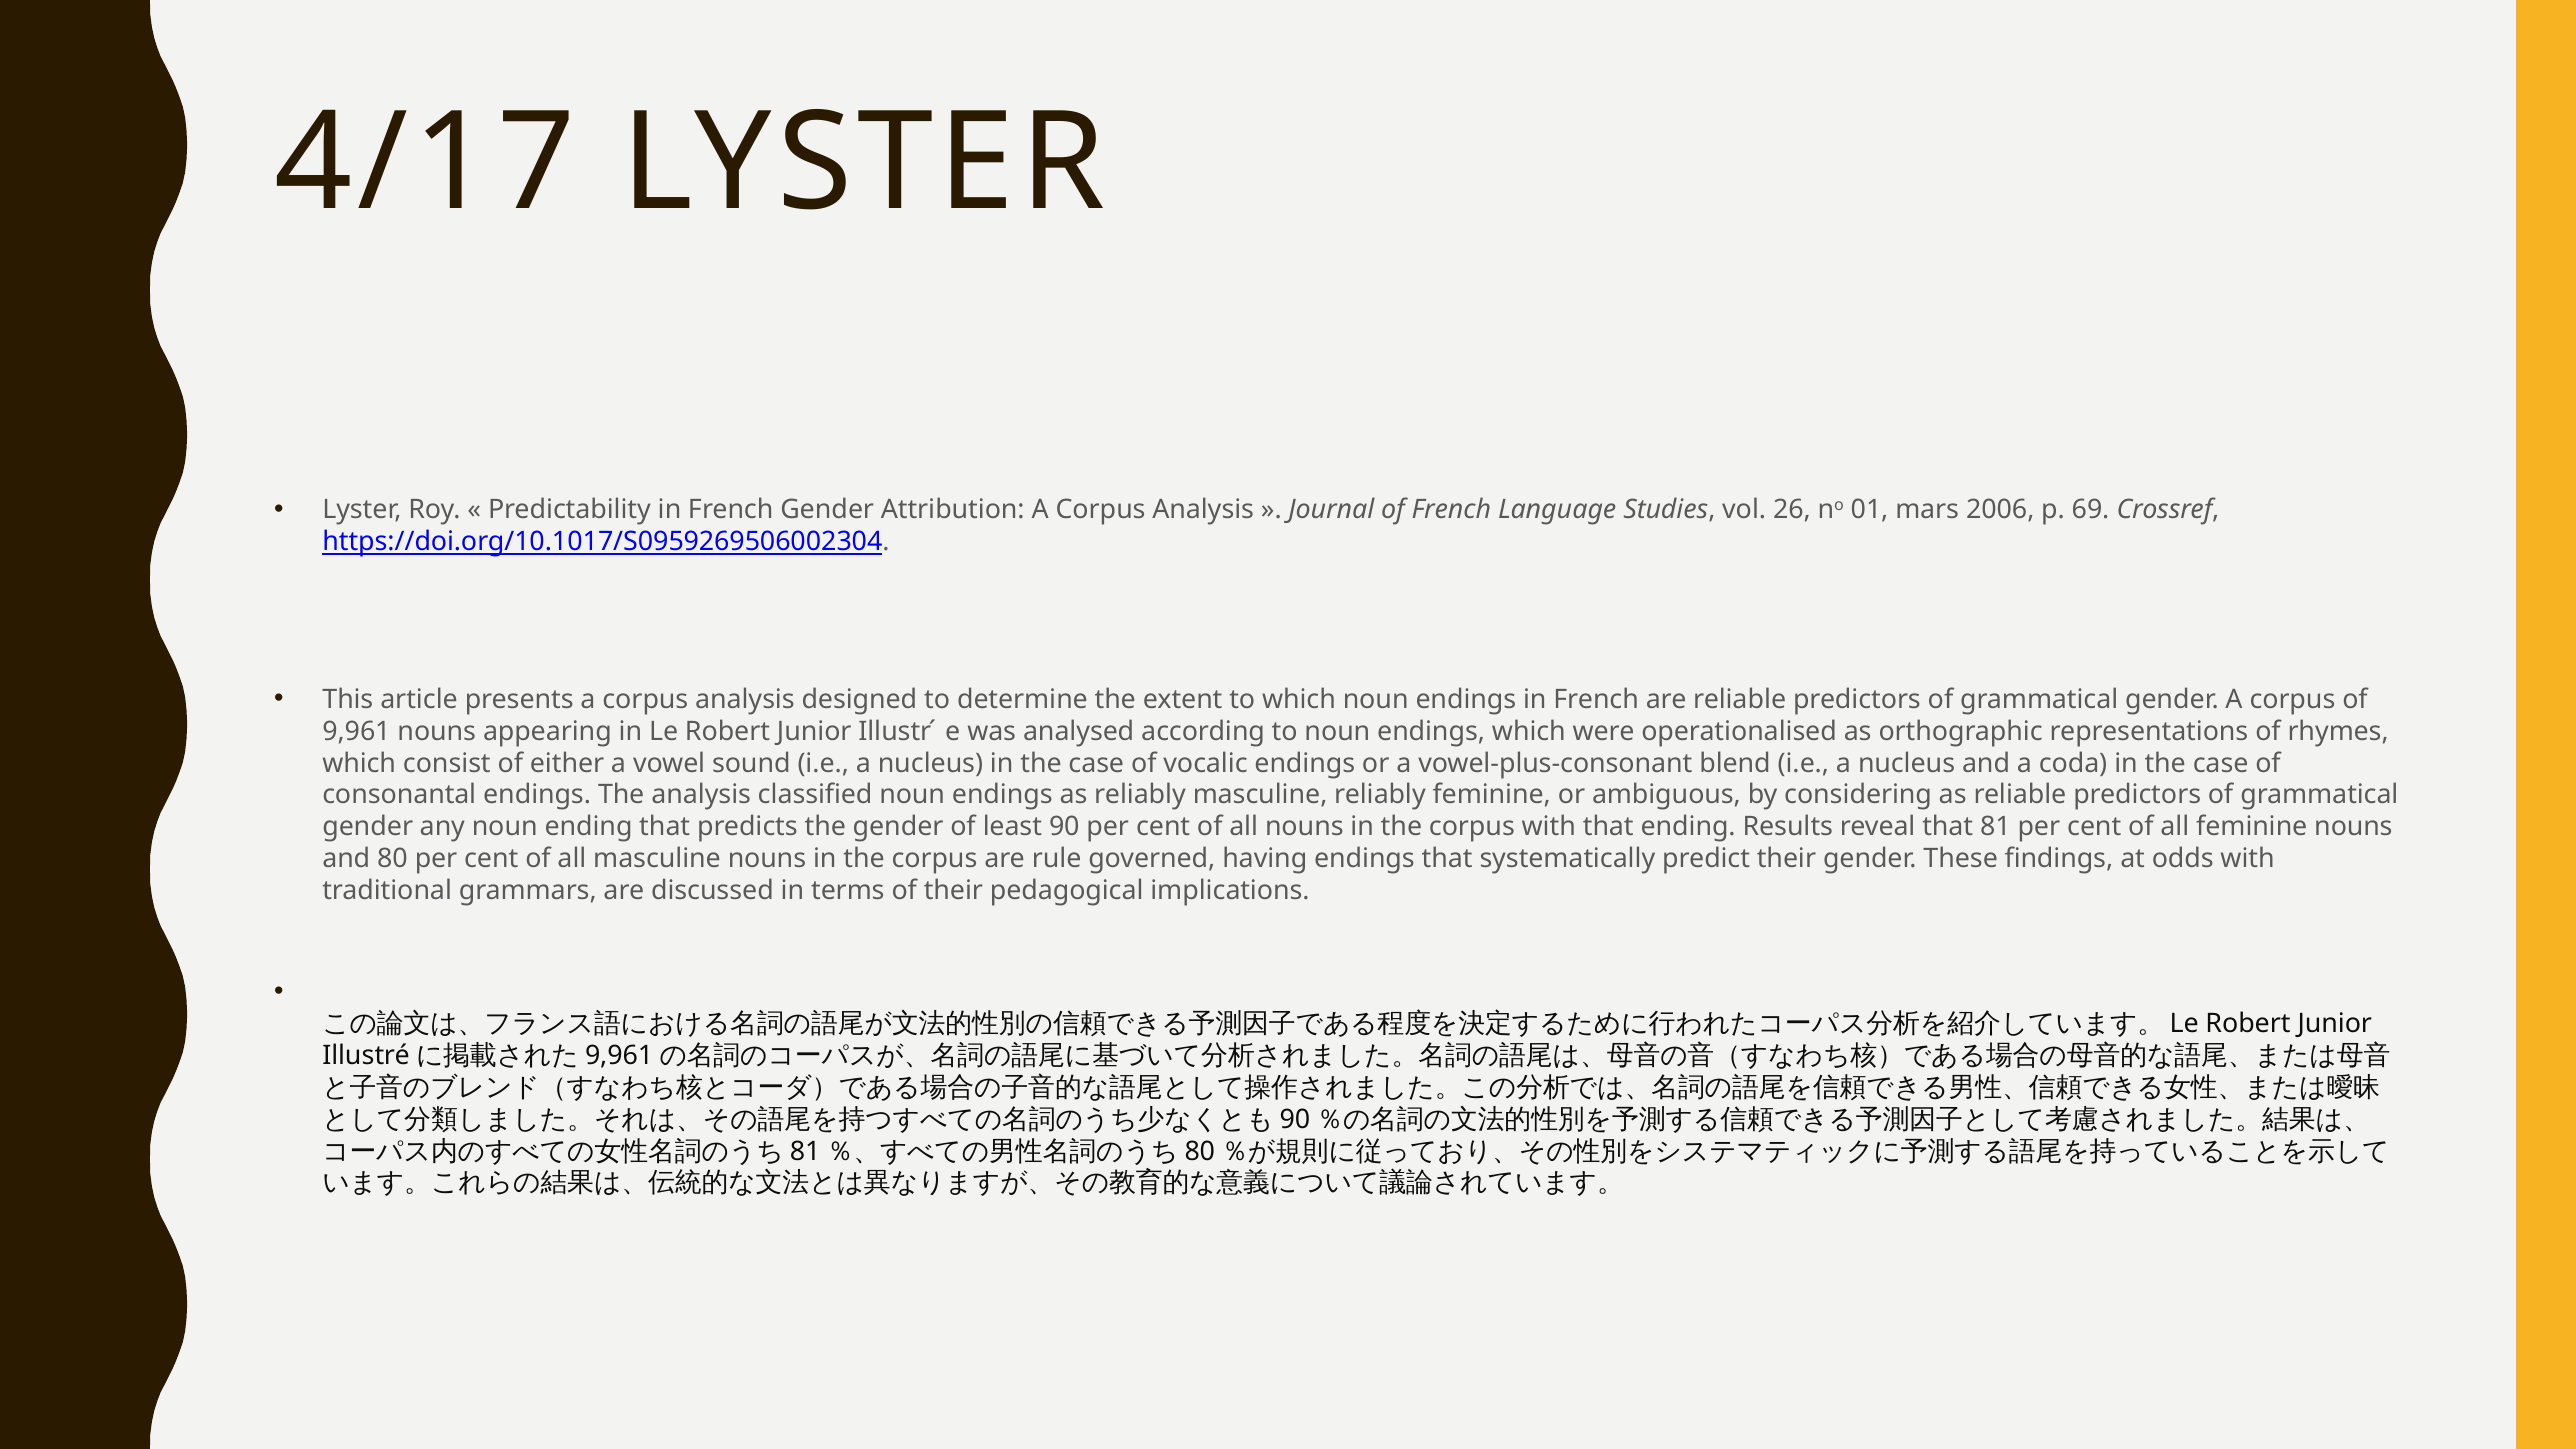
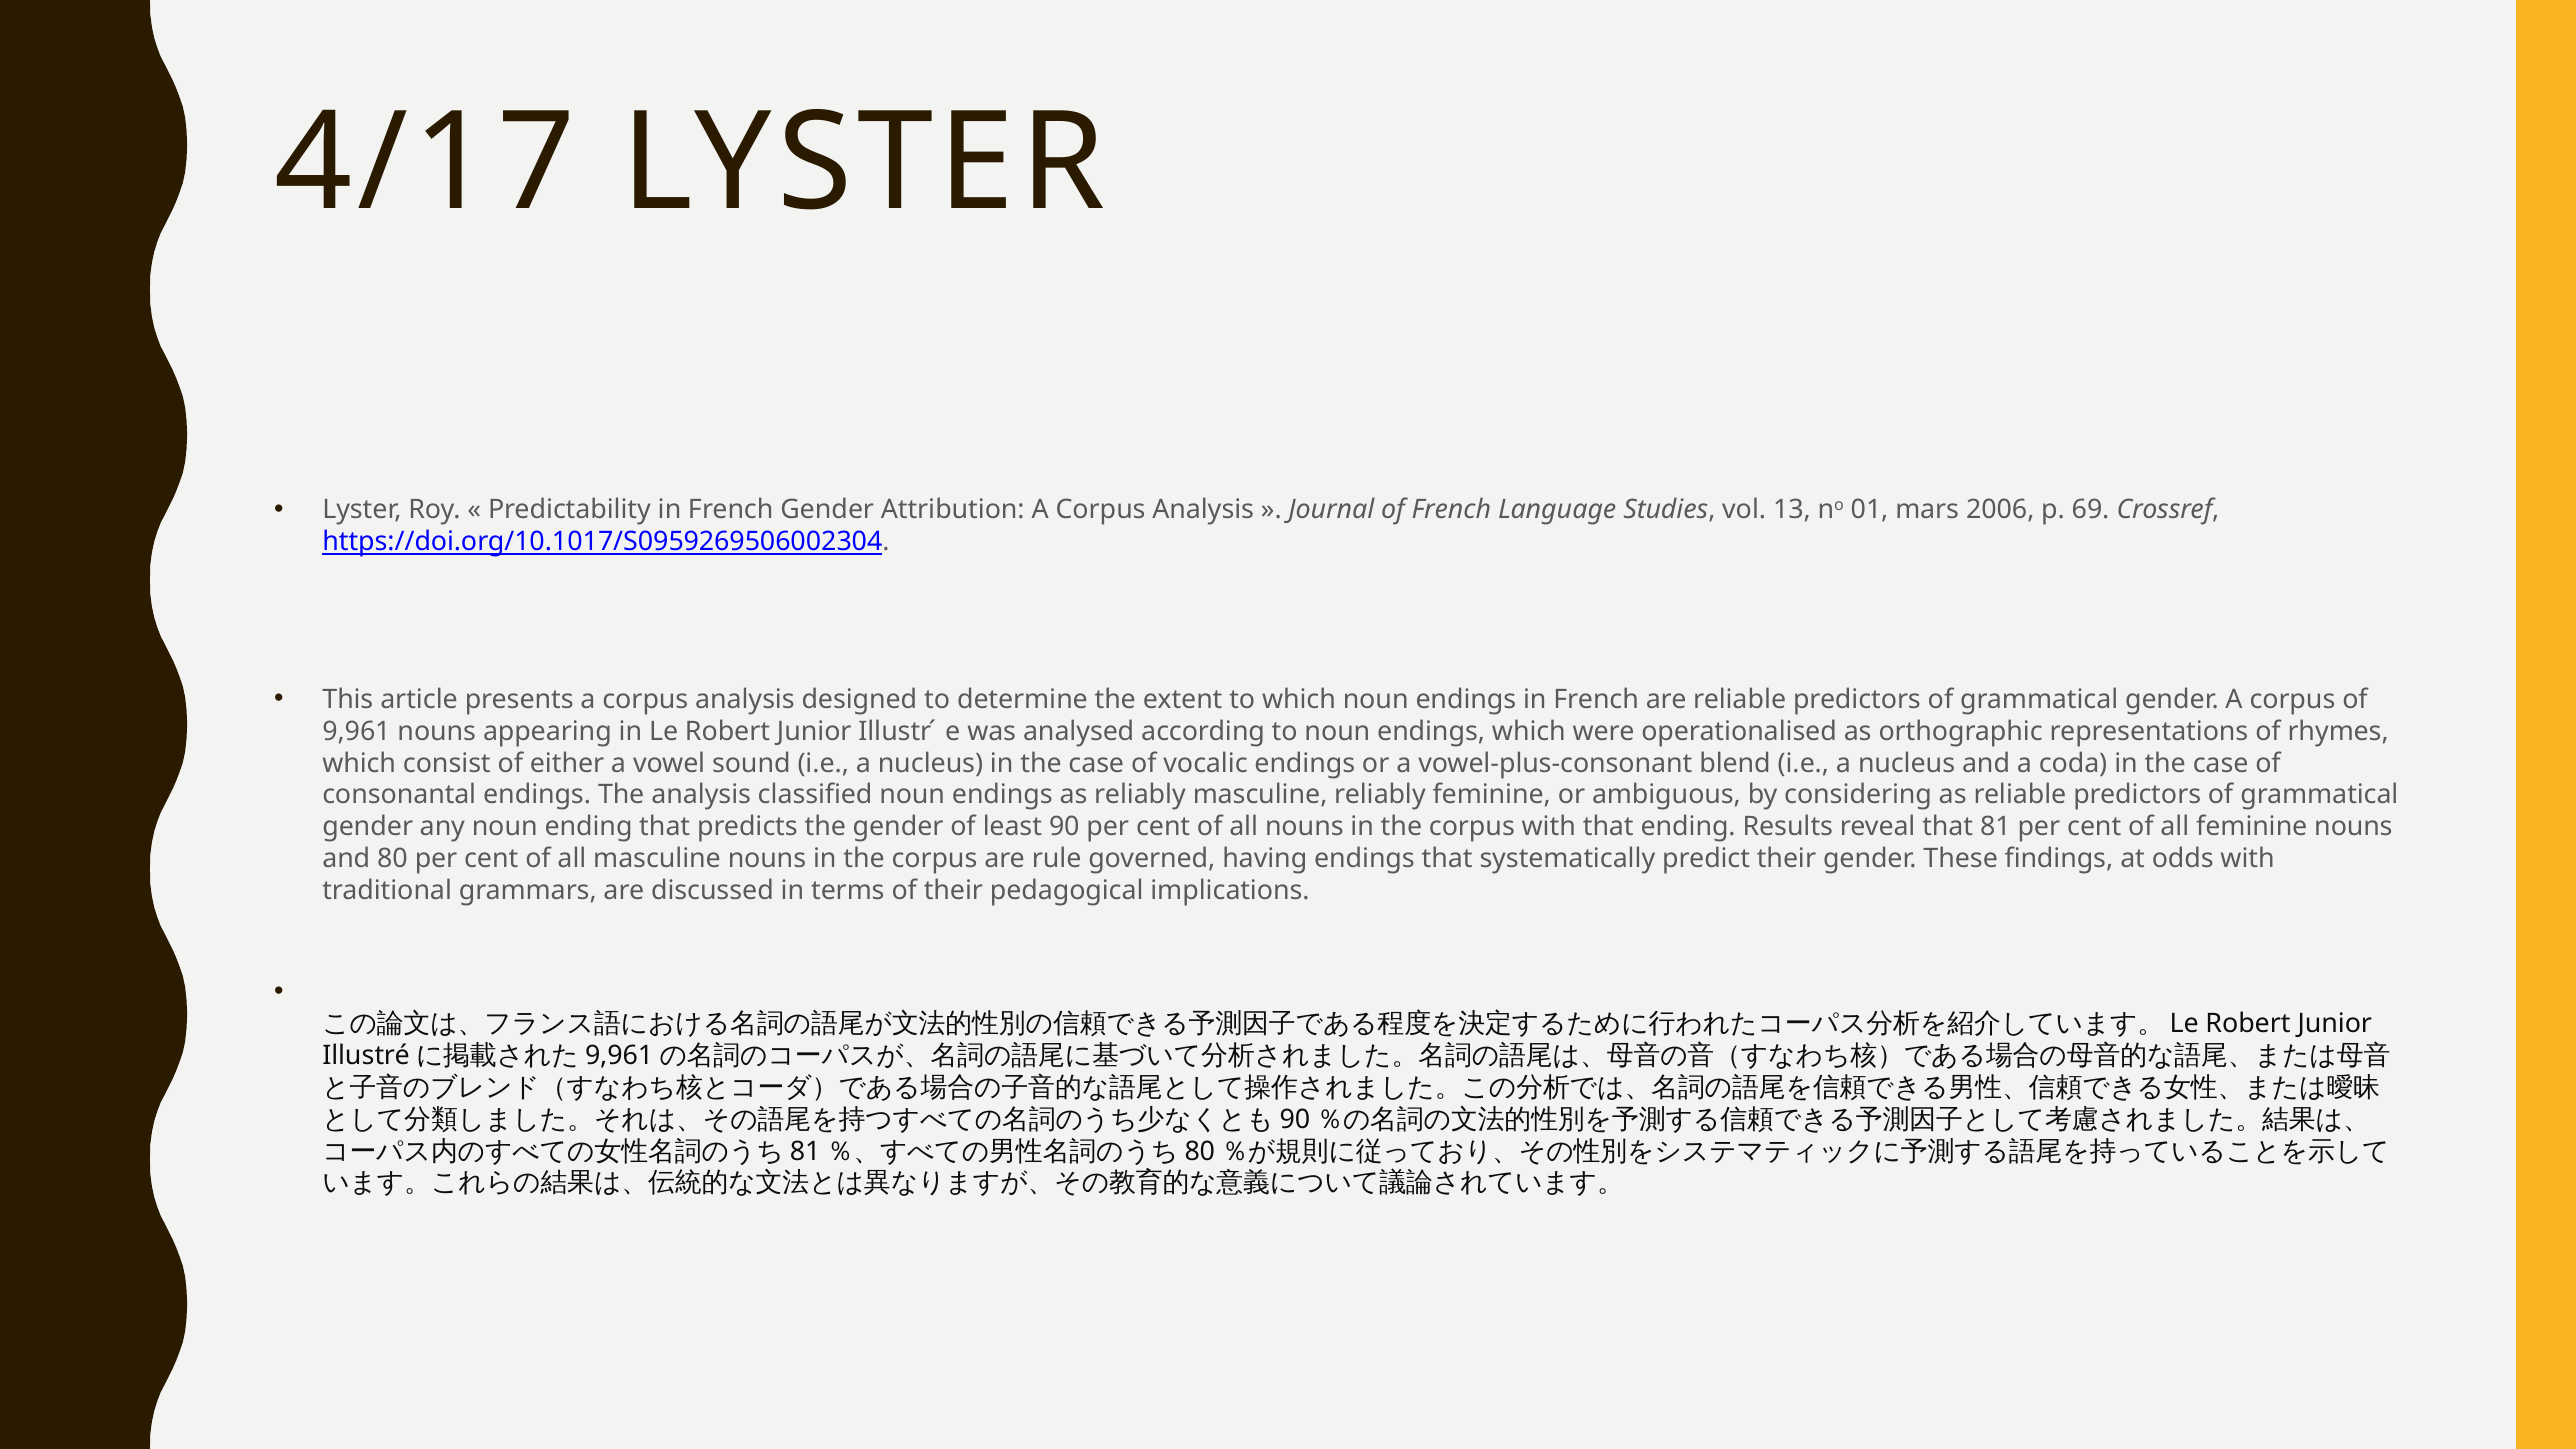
26: 26 -> 13 (1792, 510)
